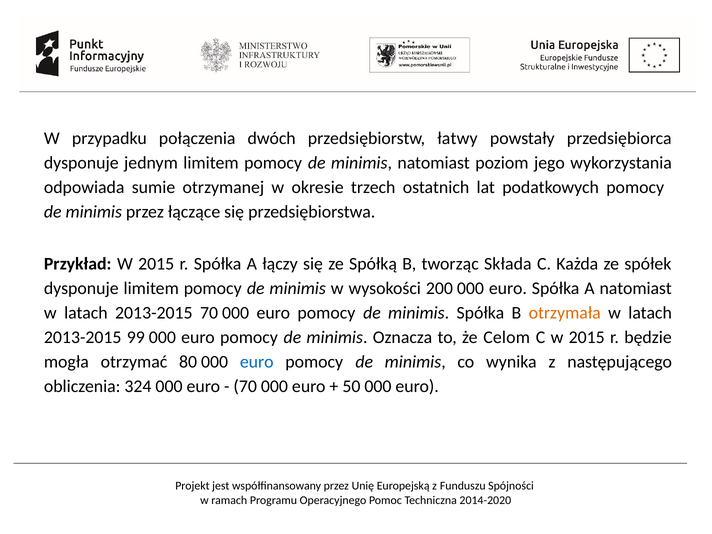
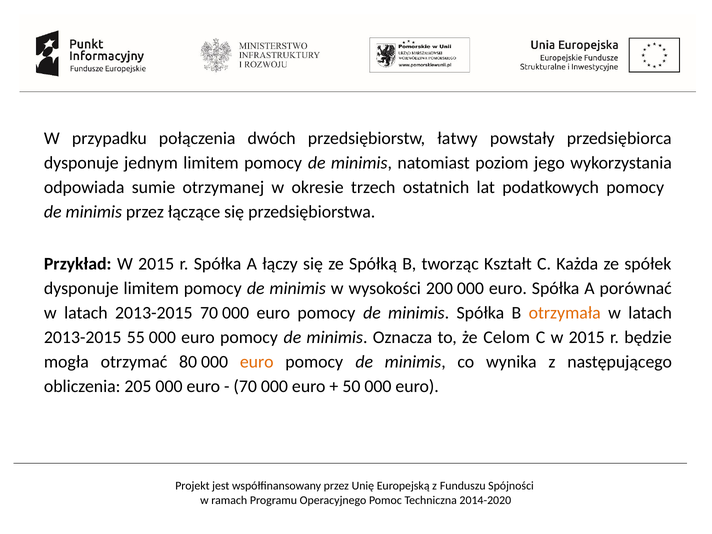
Składa: Składa -> Kształt (508, 264)
A natomiast: natomiast -> porównać (636, 288)
99: 99 -> 55 (136, 337)
euro colour: blue -> orange (257, 362)
324: 324 -> 205 (138, 387)
